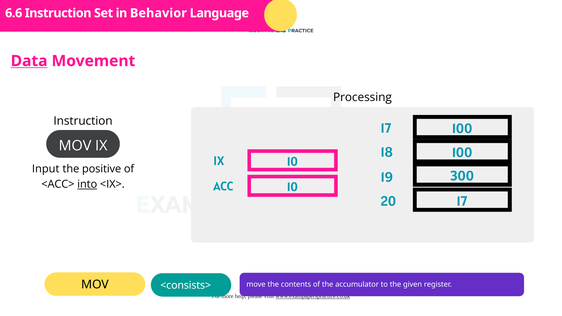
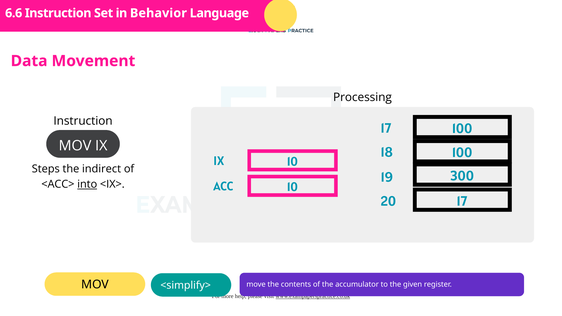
Data underline: present -> none (29, 61)
Input: Input -> Steps (46, 169)
positive: positive -> indirect (102, 169)
<consists>: <consists> -> <simplify> (186, 286)
